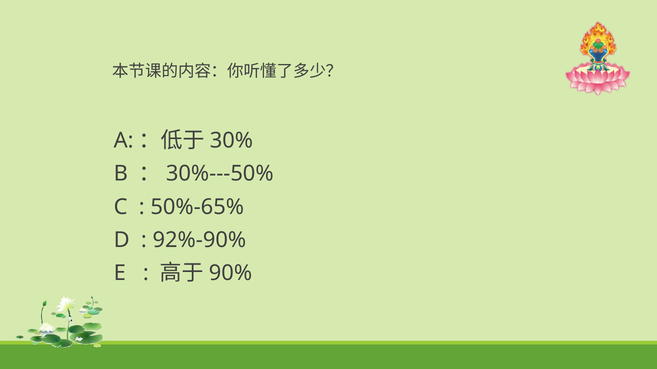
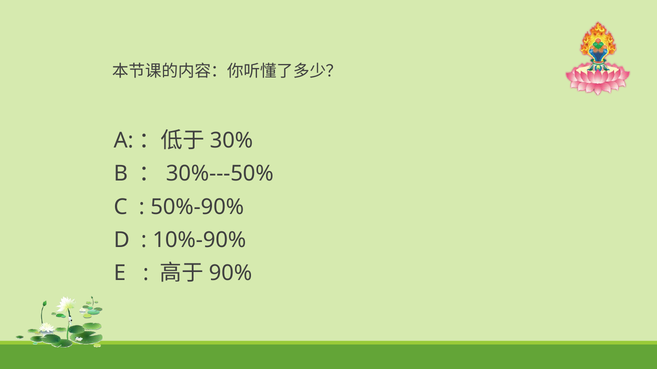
50%-65%: 50%-65% -> 50%-90% (197, 207)
92%-90%: 92%-90% -> 10%-90% (199, 240)
